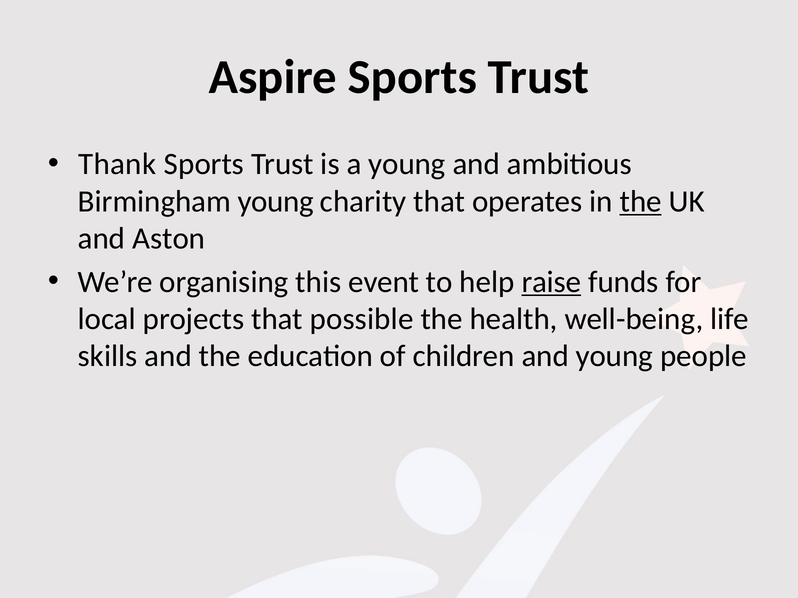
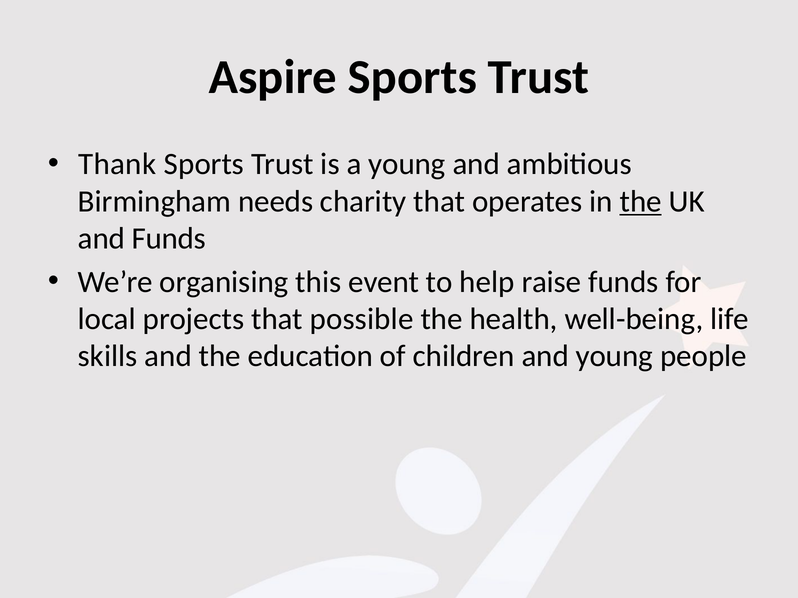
Birmingham young: young -> needs (276, 202)
and Aston: Aston -> Funds (169, 239)
raise underline: present -> none (551, 282)
